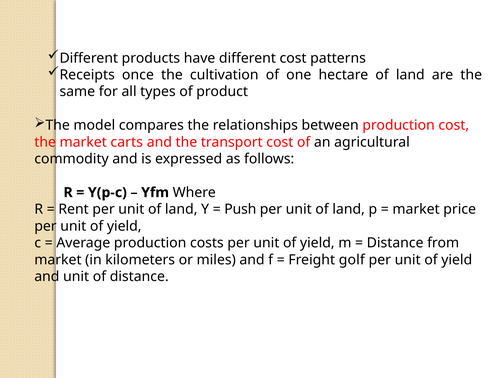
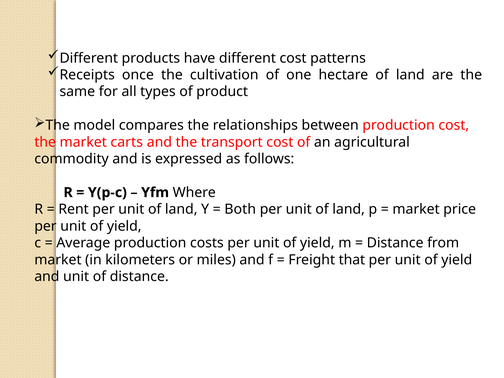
Push: Push -> Both (240, 209)
golf: golf -> that (352, 260)
